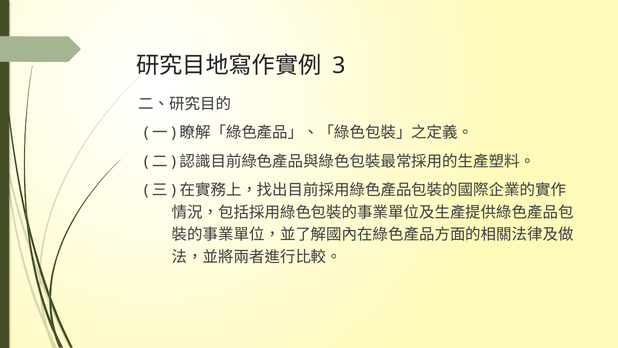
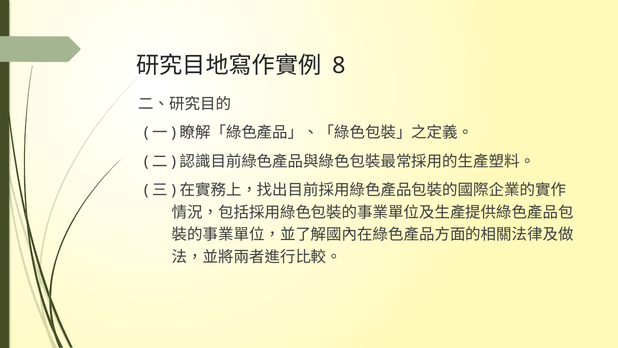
3: 3 -> 8 (339, 66)
